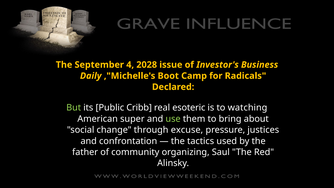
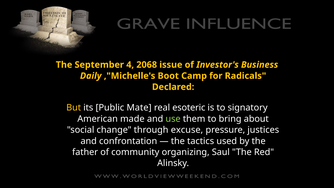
2028: 2028 -> 2068 (147, 65)
But colour: light green -> yellow (74, 108)
Cribb: Cribb -> Mate (139, 108)
watching: watching -> signatory (248, 108)
super: super -> made (132, 119)
